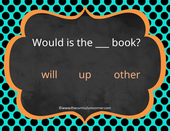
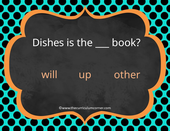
Would: Would -> Dishes (48, 43)
